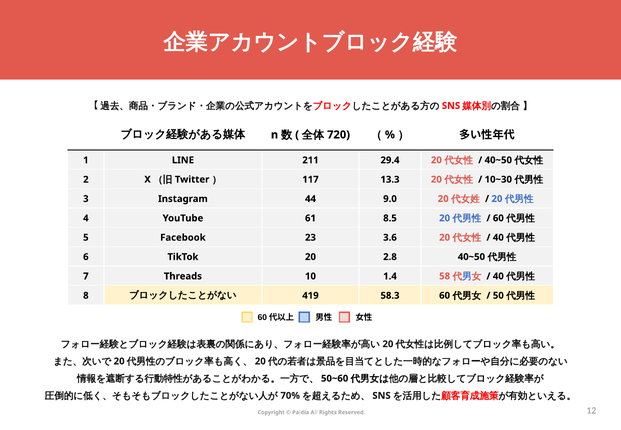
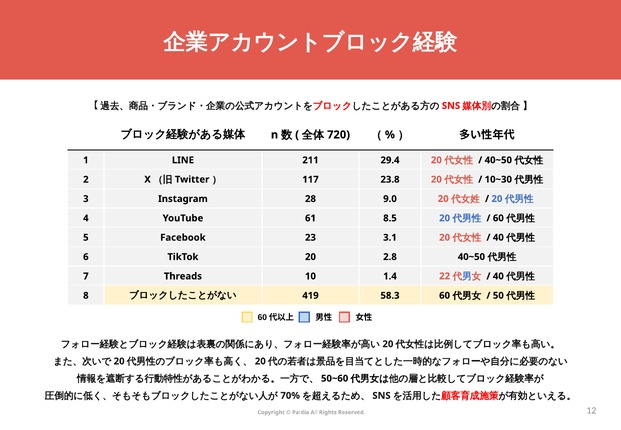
13.3: 13.3 -> 23.8 (390, 179)
44: 44 -> 28 (310, 199)
3.6: 3.6 -> 3.1 (390, 237)
58: 58 -> 22 (445, 276)
